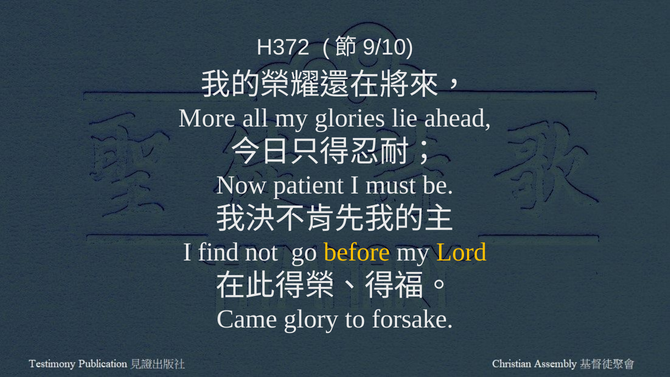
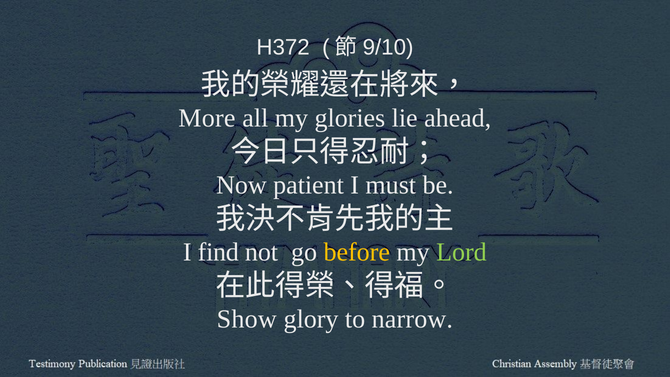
Lord colour: yellow -> light green (461, 252)
Came: Came -> Show (247, 319)
forsake: forsake -> narrow (412, 319)
